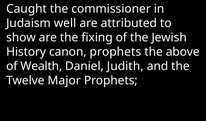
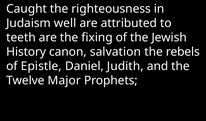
commissioner: commissioner -> righteousness (111, 9)
show: show -> teeth (21, 37)
canon prophets: prophets -> salvation (115, 52)
above: above -> rebels (183, 52)
Wealth: Wealth -> Epistle (41, 66)
